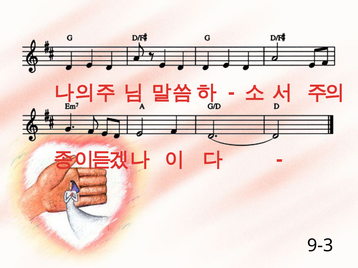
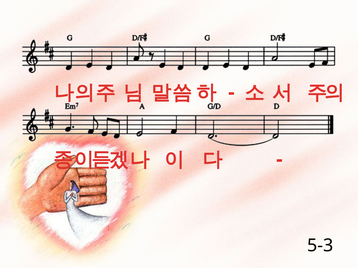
9-3: 9-3 -> 5-3 (320, 246)
